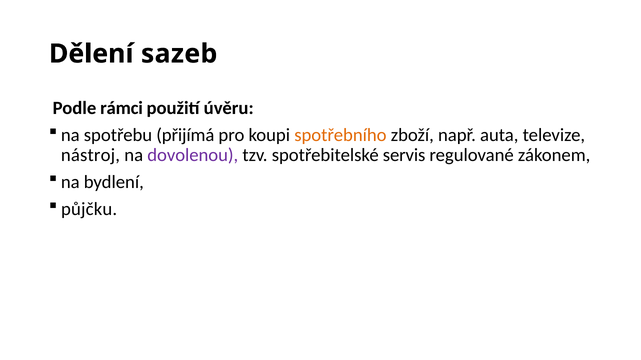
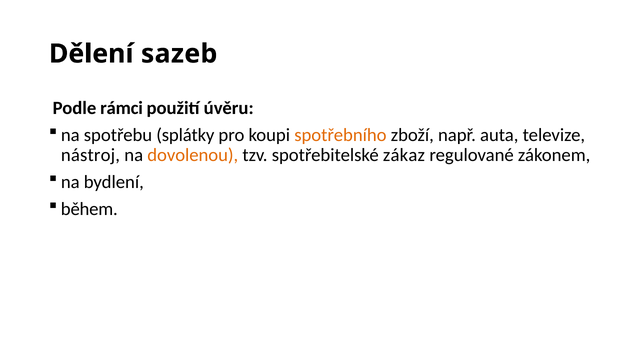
přijímá: přijímá -> splátky (185, 135)
dovolenou colour: purple -> orange (193, 155)
servis: servis -> zákaz (404, 155)
půjčku: půjčku -> během (89, 209)
